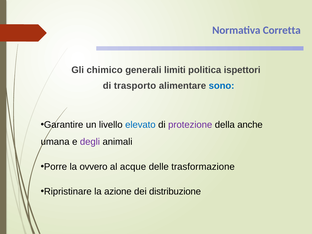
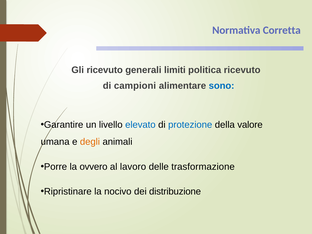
Gli chimico: chimico -> ricevuto (105, 70)
politica ispettori: ispettori -> ricevuto (242, 70)
trasporto: trasporto -> campioni (135, 86)
protezione colour: purple -> blue (190, 125)
anche: anche -> valore (250, 125)
degli colour: purple -> orange (90, 142)
acque: acque -> lavoro (133, 167)
azione: azione -> nocivo (118, 192)
